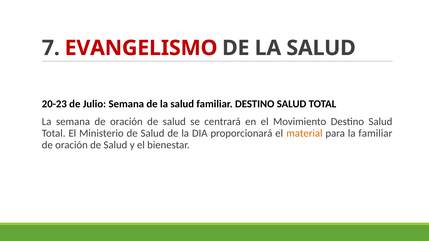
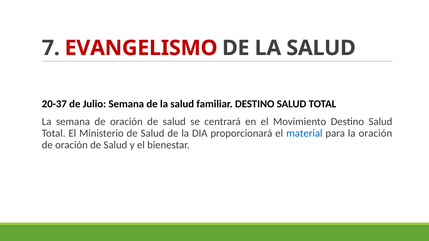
20-23: 20-23 -> 20-37 (54, 104)
material colour: orange -> blue (304, 134)
la familiar: familiar -> oración (375, 134)
